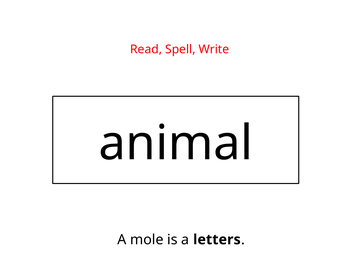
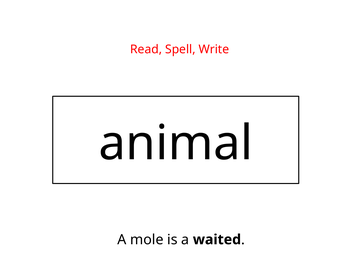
letters: letters -> waited (217, 239)
